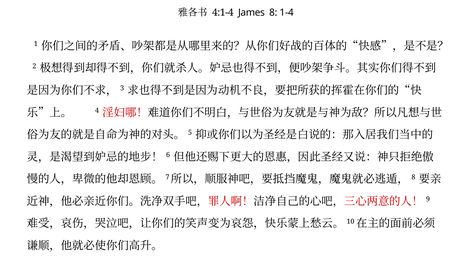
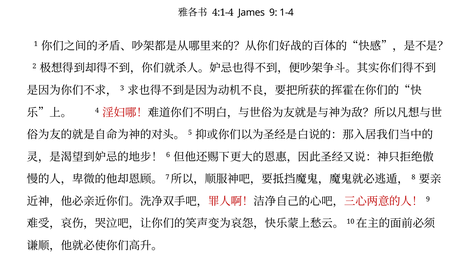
8: 8 -> 9 (273, 12)
